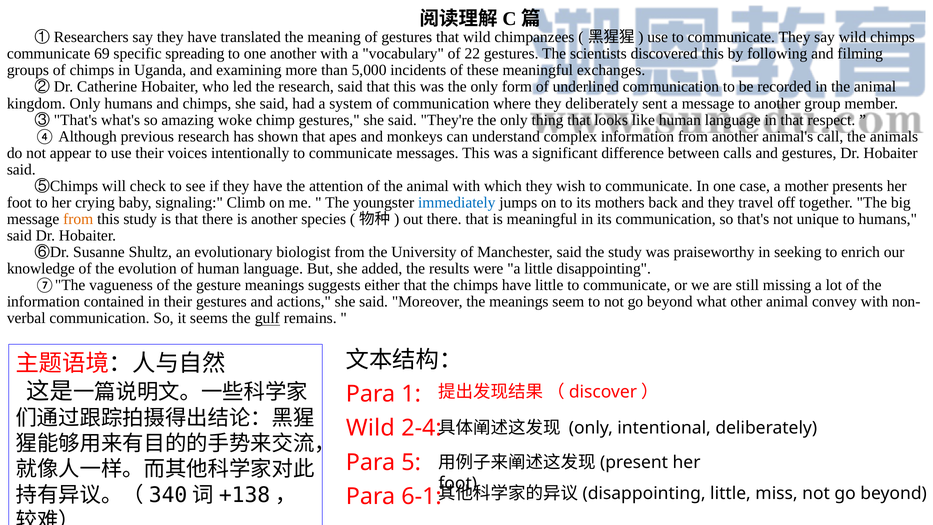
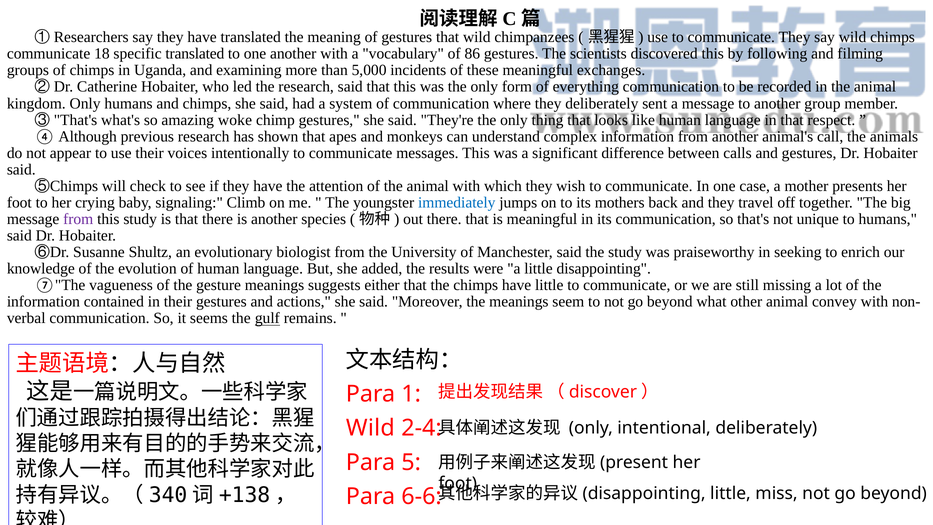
69: 69 -> 18 (102, 54)
specific spreading: spreading -> translated (195, 54)
22: 22 -> 86 (472, 54)
underlined: underlined -> everything (586, 87)
from colour: orange -> purple (78, 219)
6-1: 6-1 -> 6-6 (422, 496)
